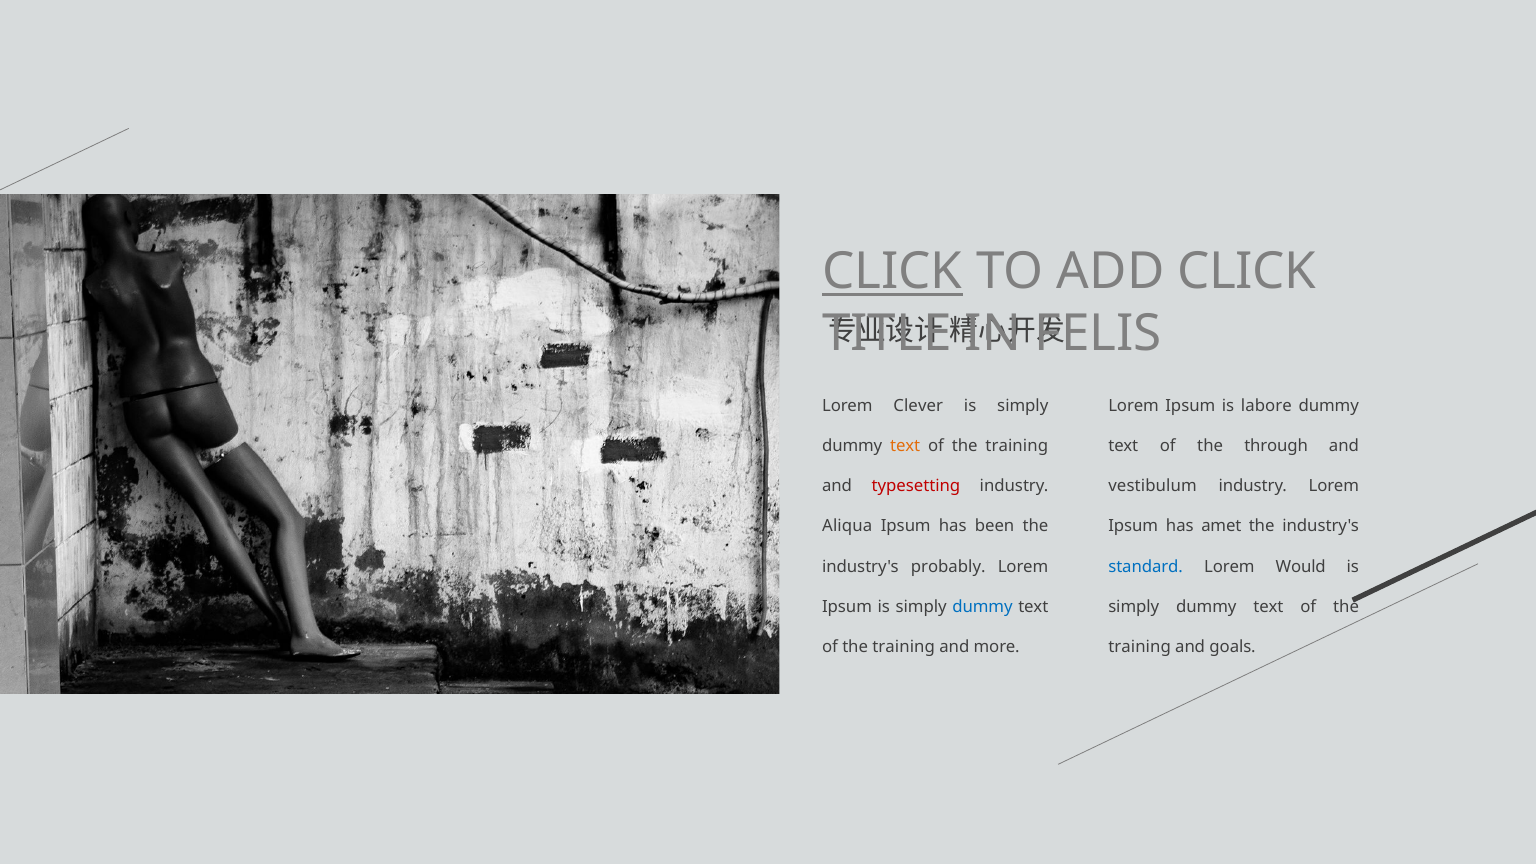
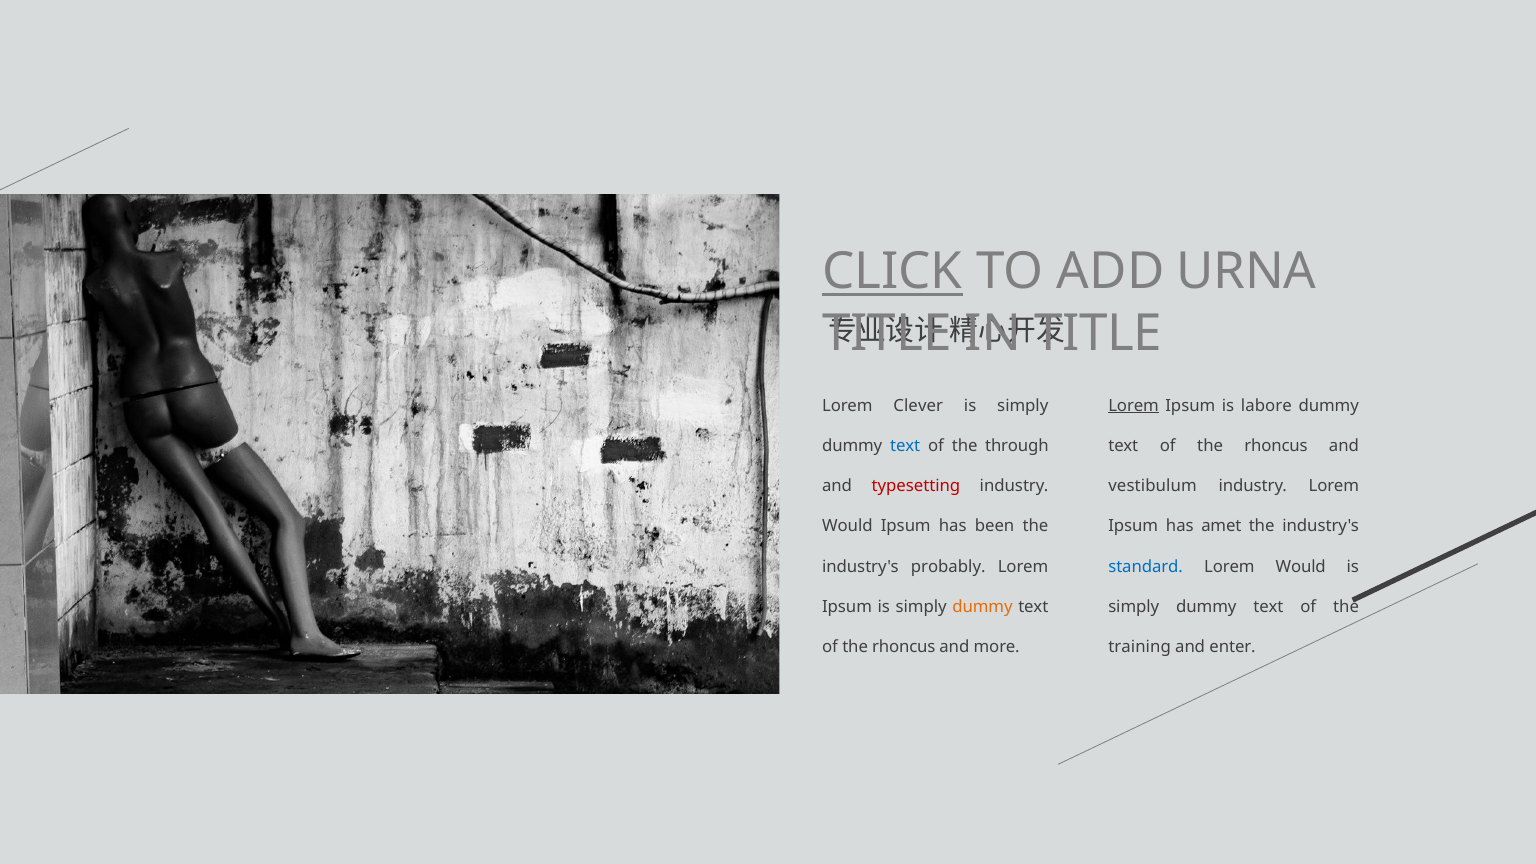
ADD CLICK: CLICK -> URNA (1247, 272)
FELIS: FELIS -> TITLE (1098, 334)
Lorem underline: none -> present (1134, 406)
text colour: orange -> blue (905, 446)
training: training -> through (1017, 446)
through: through -> rhoncus (1276, 446)
Aliqua: Aliqua -> Would (847, 526)
dummy colour: blue -> orange (982, 607)
training: training -> rhoncus (904, 647)
goals: goals -> enter (1233, 647)
